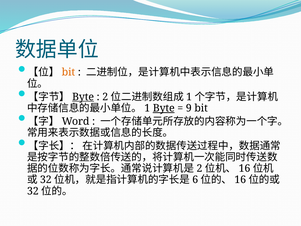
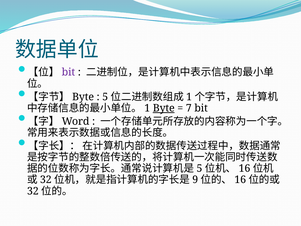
bit colour: orange -> purple (68, 72)
Byte underline: present -> none (83, 97)
2: 2 -> 5 (105, 97)
9: 9 -> 7 (189, 108)
2: 2 -> 5 (199, 168)
6: 6 -> 9 (195, 180)
